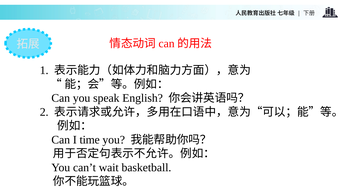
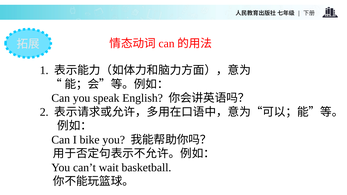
time: time -> bike (90, 140)
